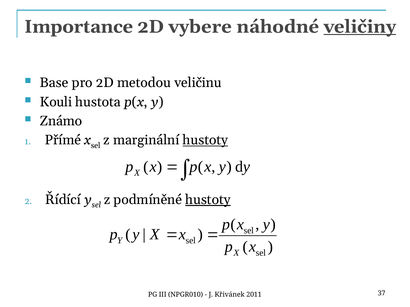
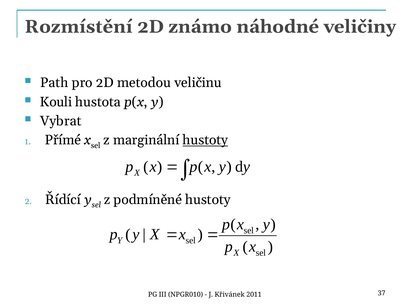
Importance: Importance -> Rozmístění (78, 27)
vybere: vybere -> známo (200, 27)
veličiny underline: present -> none (360, 27)
Base: Base -> Path (54, 83)
Známo: Známo -> Vybrat (61, 121)
hustoty underline: present -> none (208, 200)
